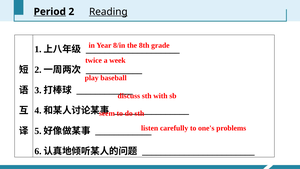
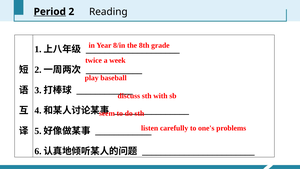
Reading underline: present -> none (108, 12)
